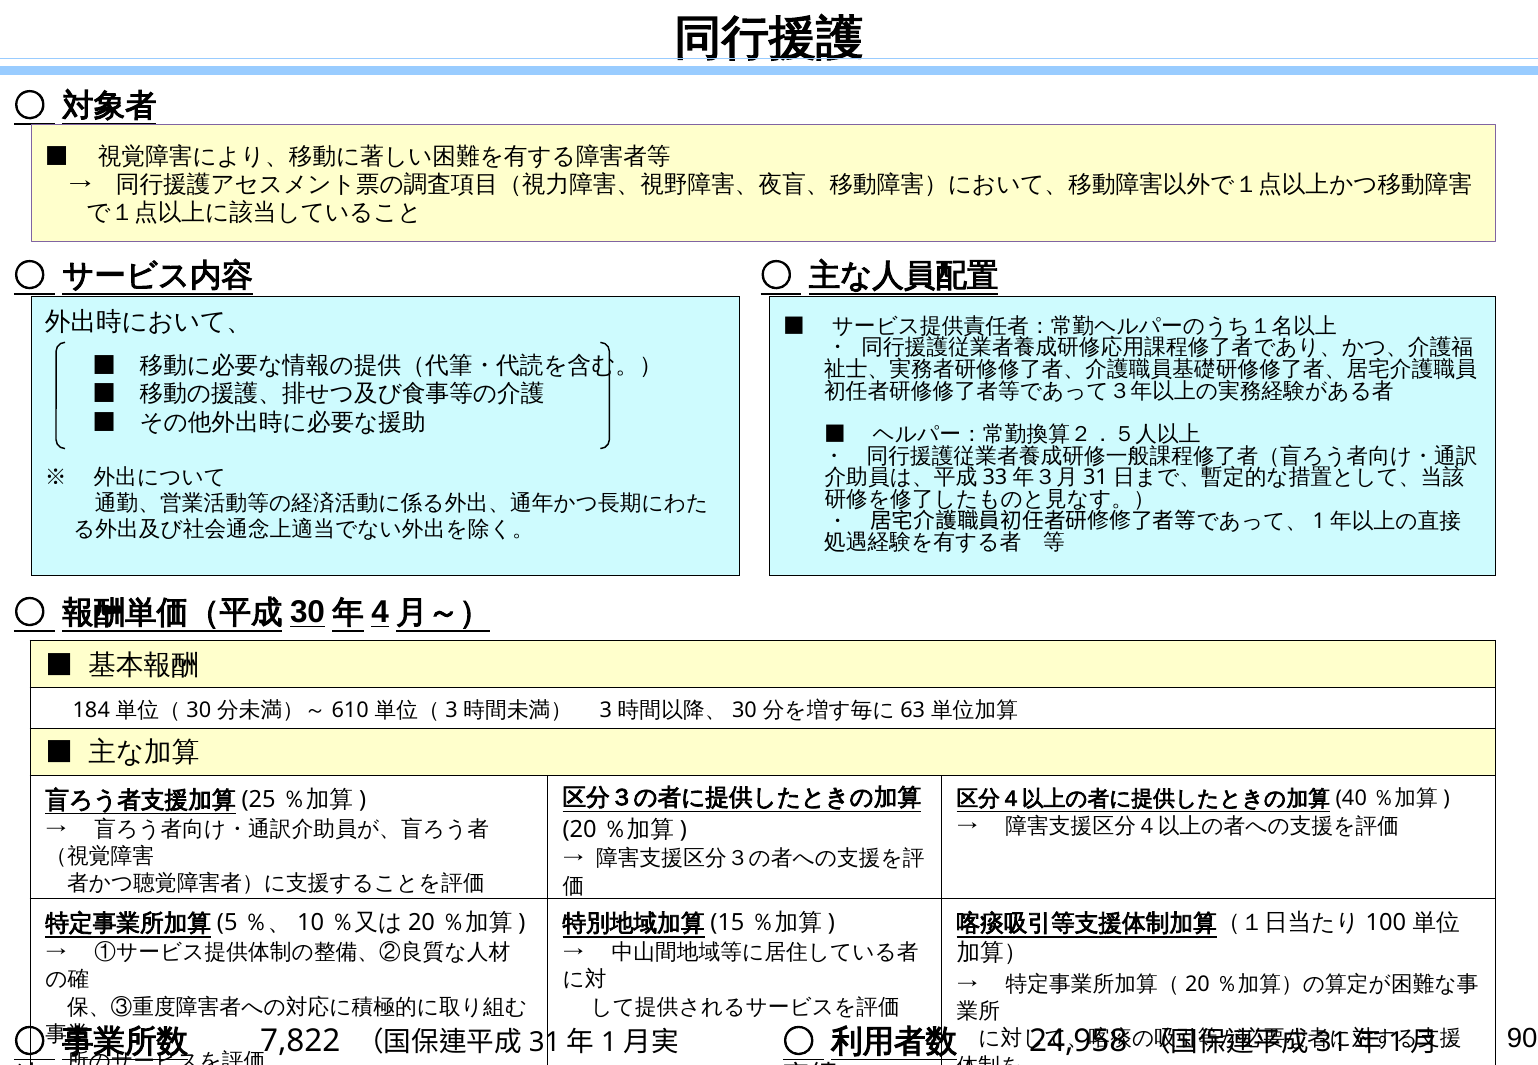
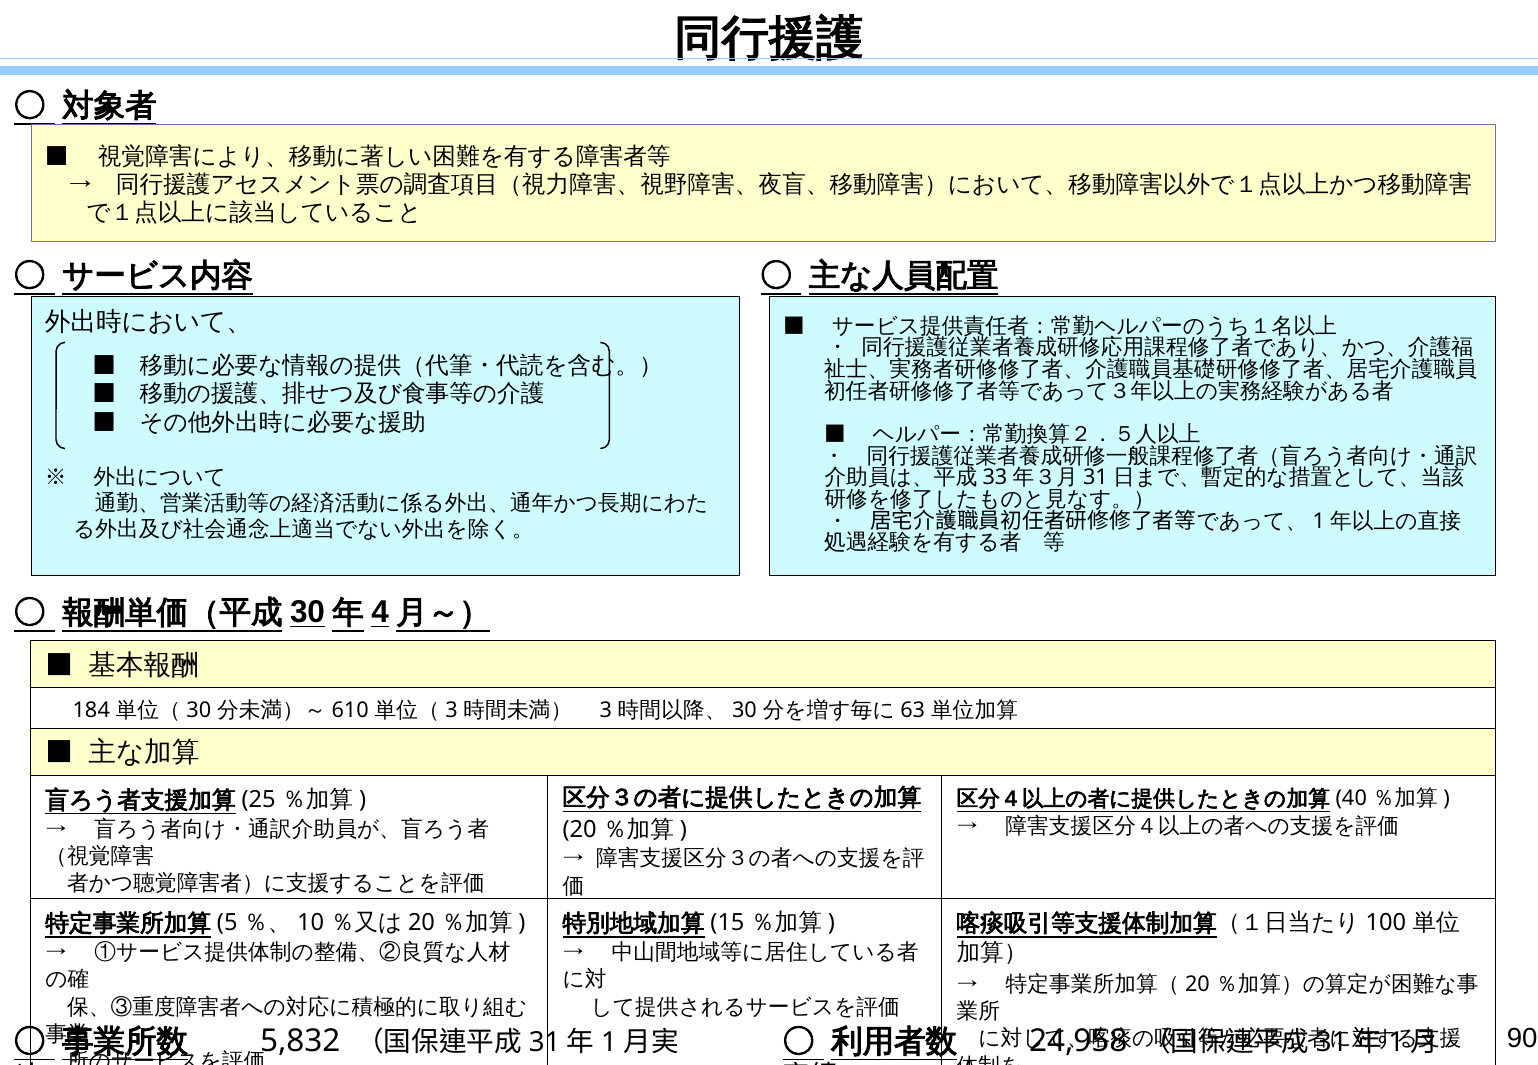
7,822: 7,822 -> 5,832 (300, 1041)
